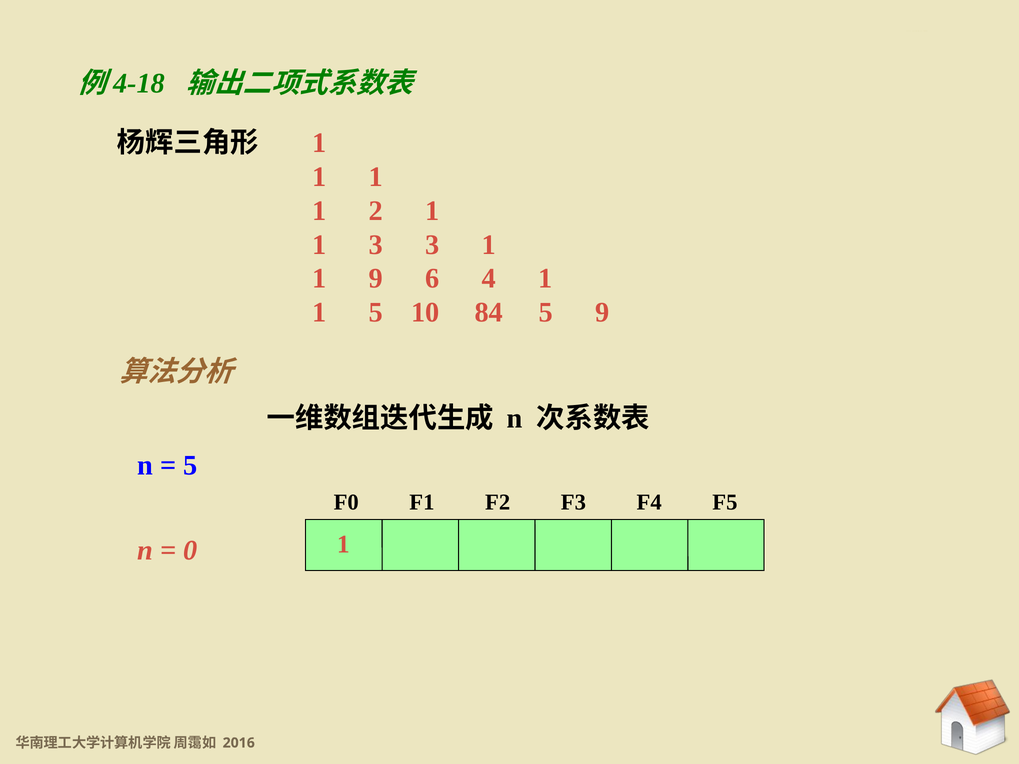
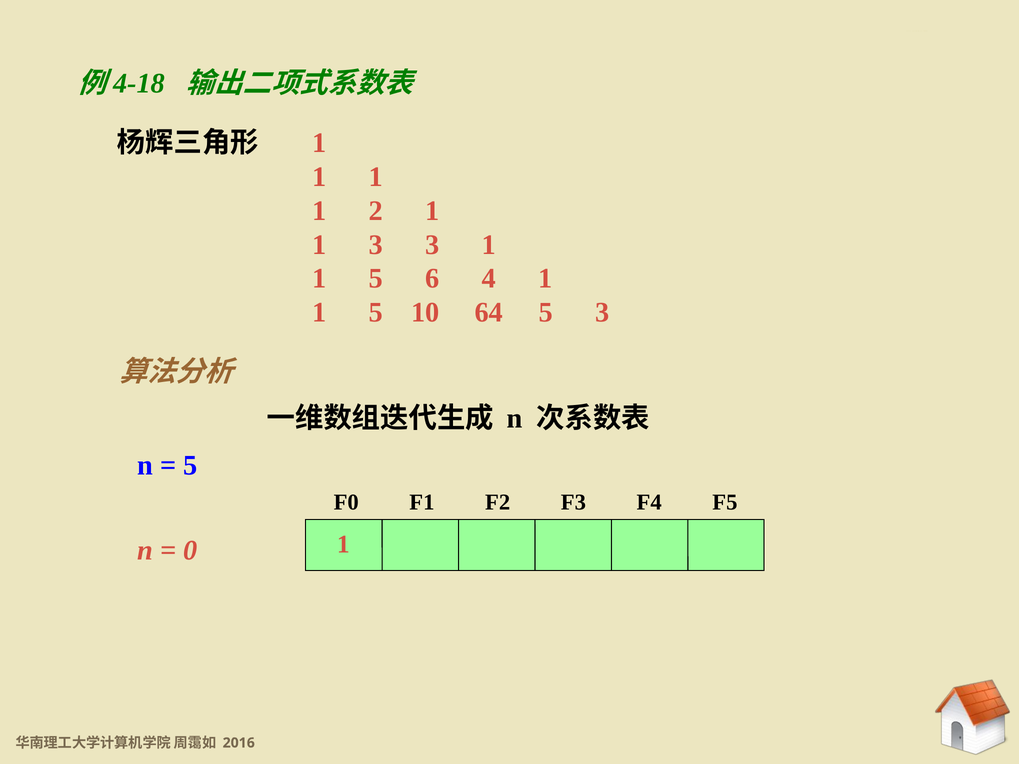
9: 9 -> 5 (376, 279)
84: 84 -> 64 (489, 313)
5 9: 9 -> 3 (602, 313)
